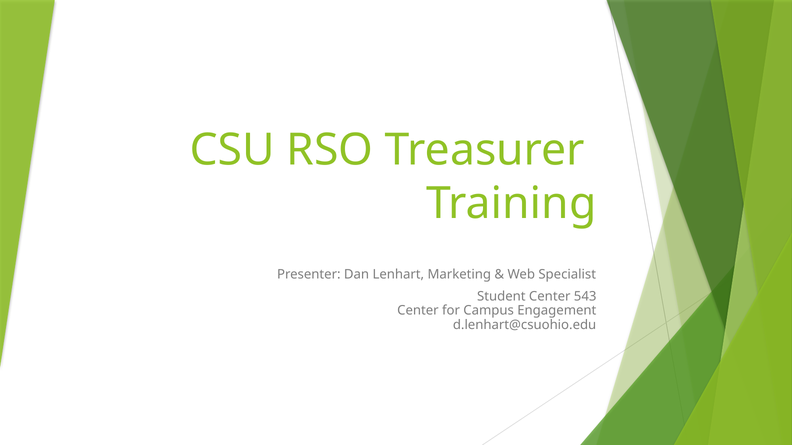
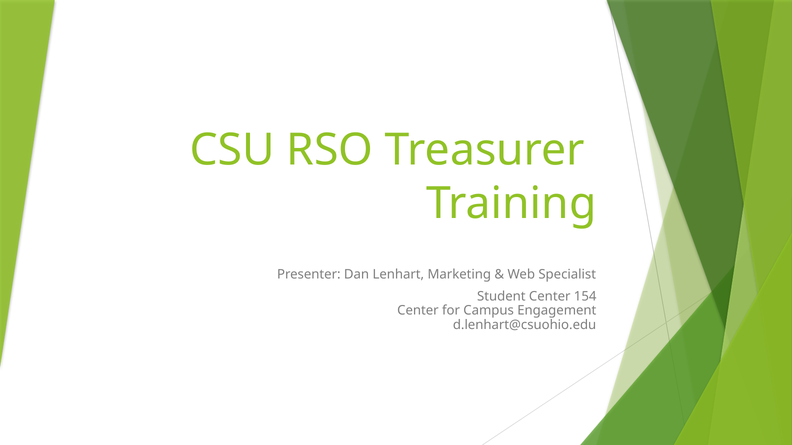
543: 543 -> 154 (585, 297)
